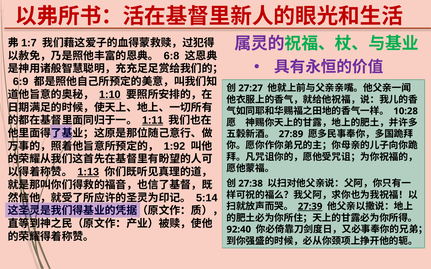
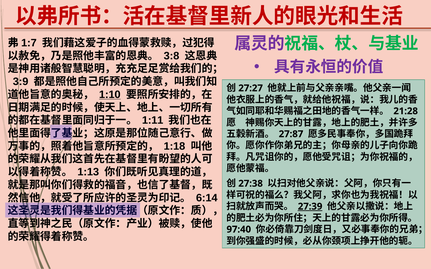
6:8: 6:8 -> 3:8 (171, 56)
6:9: 6:9 -> 3:9 (21, 82)
10:28: 10:28 -> 21:28 (406, 111)
1:11 underline: present -> none (153, 121)
27:89: 27:89 -> 27:87 (291, 134)
1:92: 1:92 -> 1:18 (174, 146)
1:13 underline: present -> none (88, 172)
5:14: 5:14 -> 6:14 (207, 198)
92:40: 92:40 -> 97:40 (239, 230)
